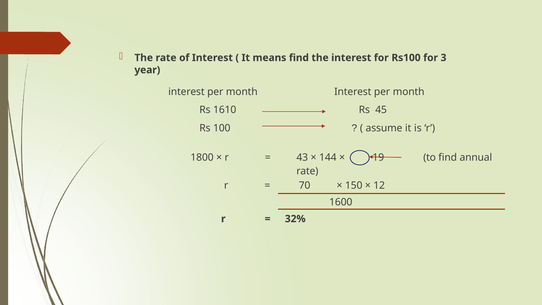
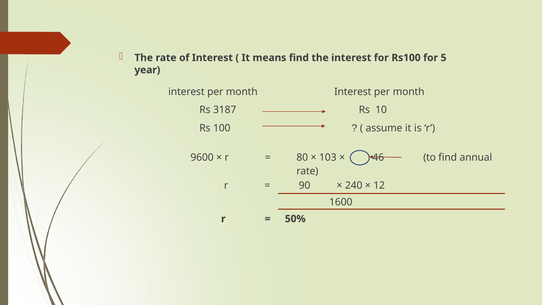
3: 3 -> 5 (444, 58)
1610: 1610 -> 3187 (225, 110)
45: 45 -> 10 (381, 110)
1800: 1800 -> 9600 (202, 157)
43: 43 -> 80 (302, 157)
144: 144 -> 103 (328, 157)
19: 19 -> 46 (378, 157)
70: 70 -> 90 (305, 185)
150: 150 -> 240 (354, 185)
32%: 32% -> 50% (295, 219)
